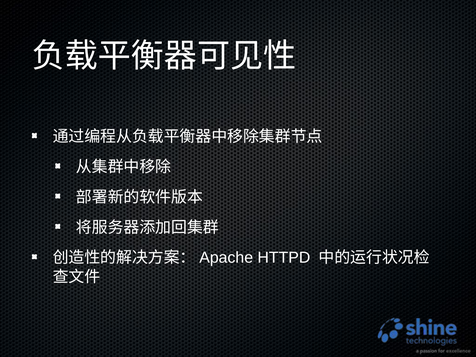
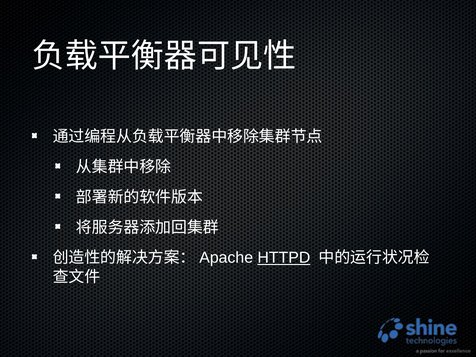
HTTPD underline: none -> present (284, 258)
